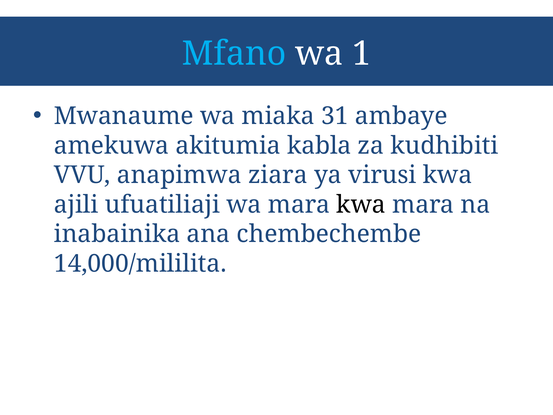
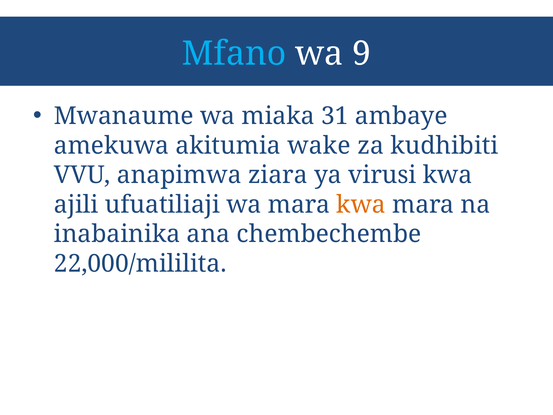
1: 1 -> 9 (361, 54)
kabla: kabla -> wake (319, 146)
kwa colour: black -> orange (361, 205)
14,000/mililita: 14,000/mililita -> 22,000/mililita (140, 264)
